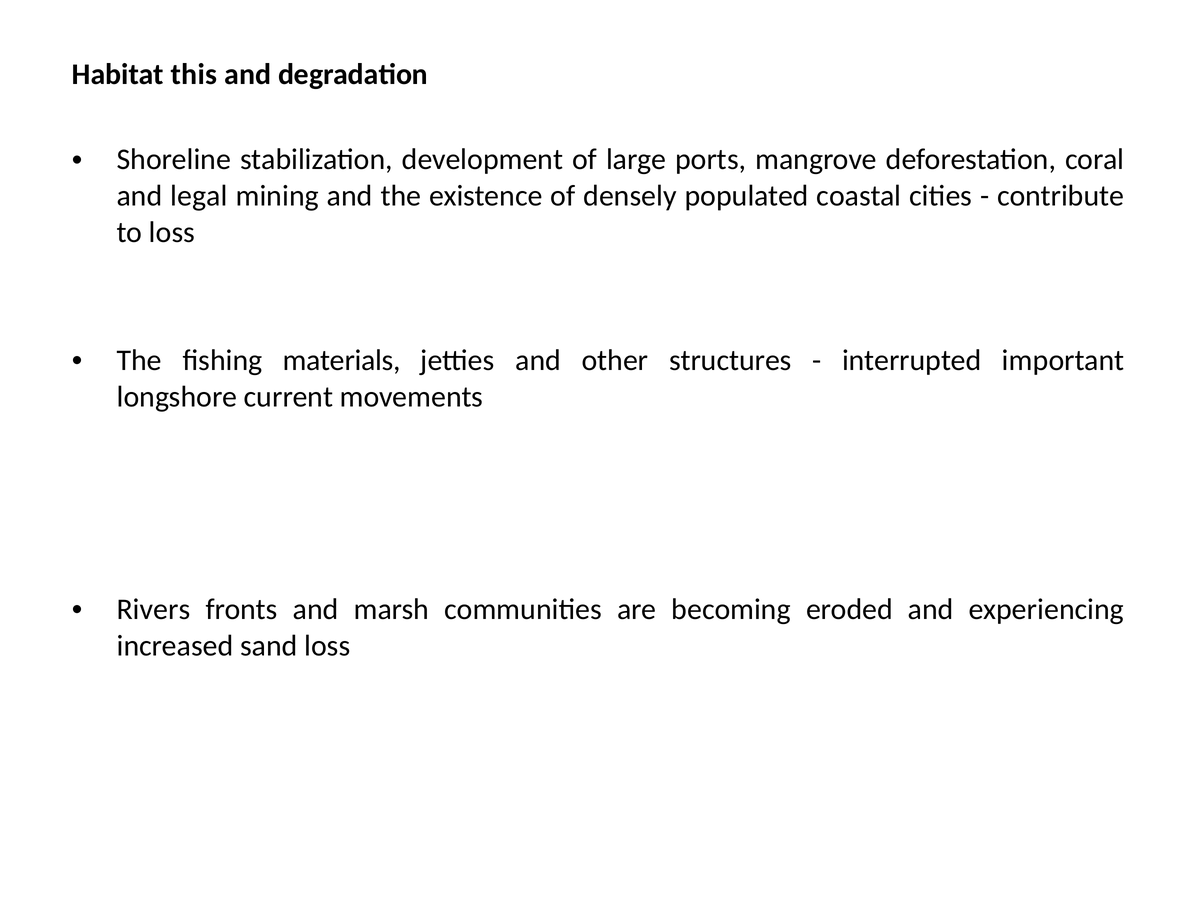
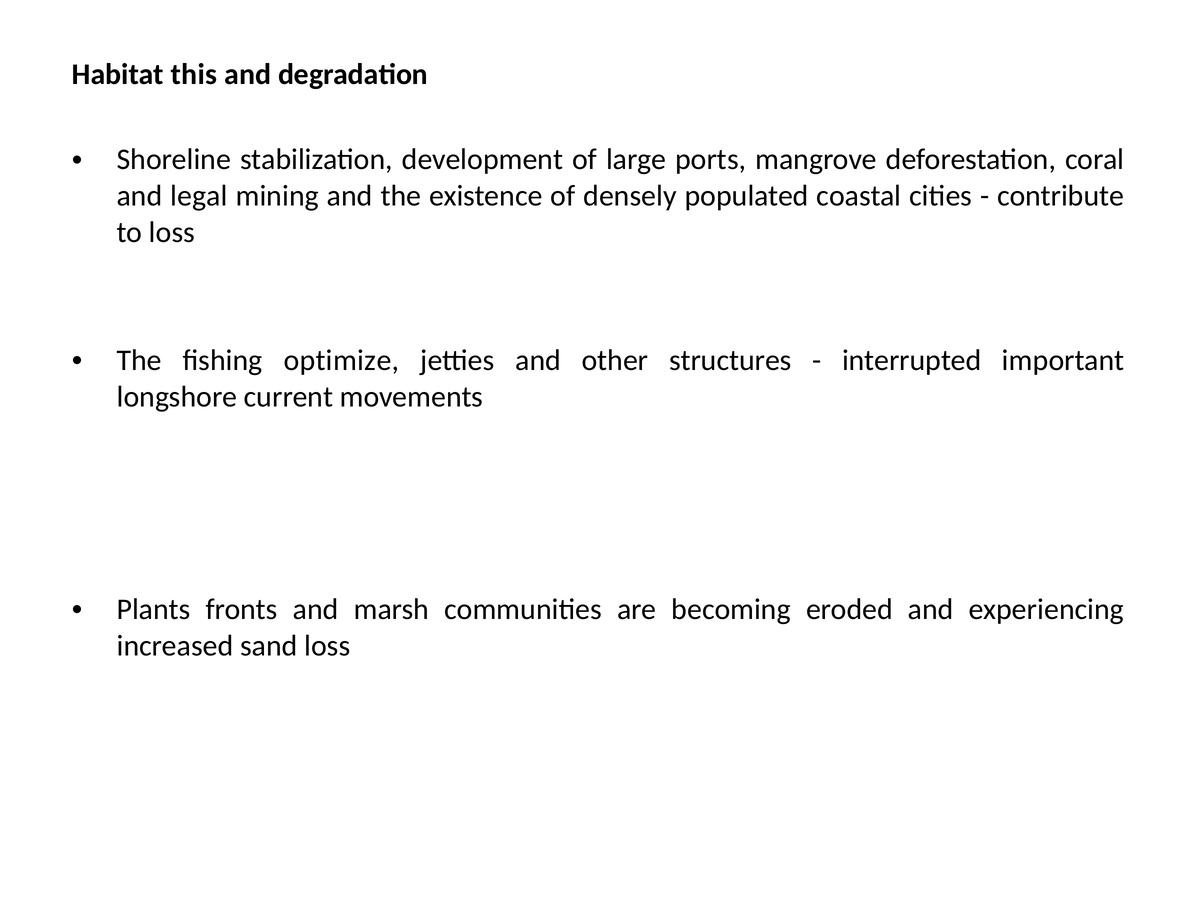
materials: materials -> optimize (341, 360)
Rivers: Rivers -> Plants (154, 609)
